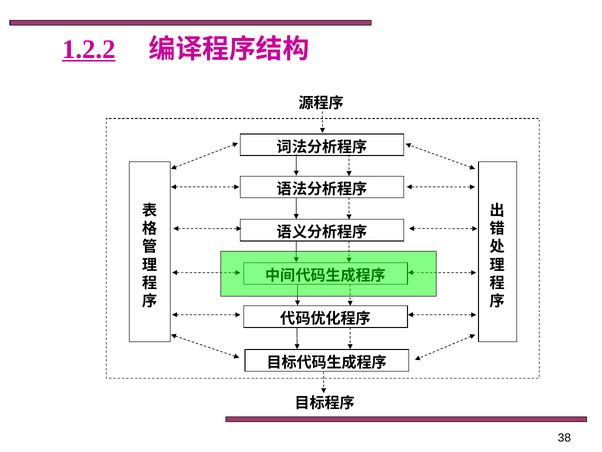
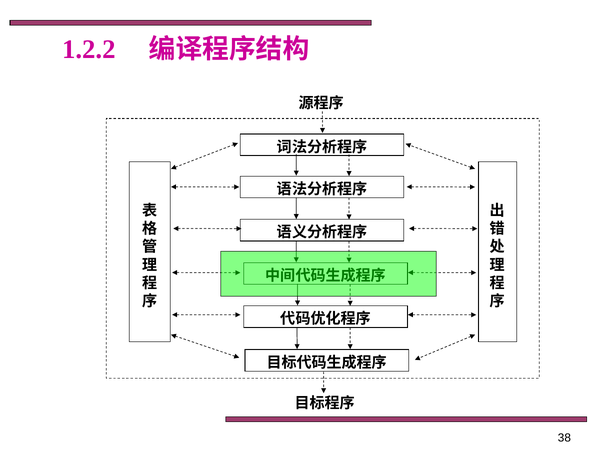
1.2.2 underline: present -> none (89, 49)
